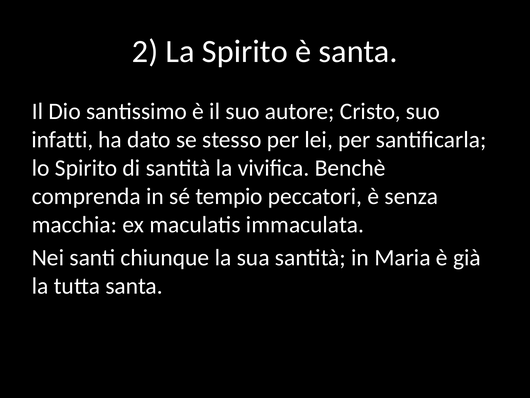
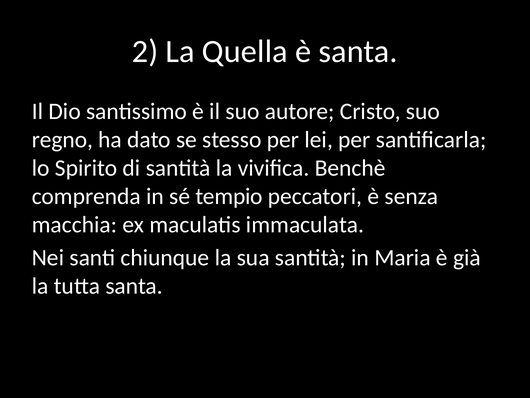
La Spirito: Spirito -> Quella (245, 51)
infatti: infatti -> regno (62, 139)
